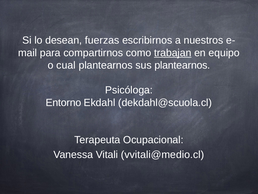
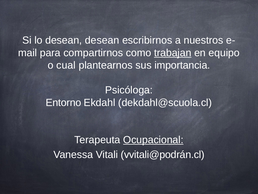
desean fuerzas: fuerzas -> desean (102, 40)
sus plantearnos: plantearnos -> importancia (182, 65)
Ocupacional underline: none -> present (153, 140)
vvitali@medio.cl: vvitali@medio.cl -> vvitali@podrán.cl (163, 154)
